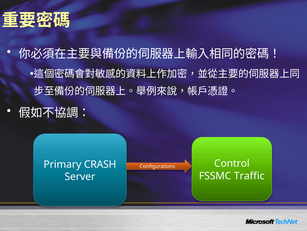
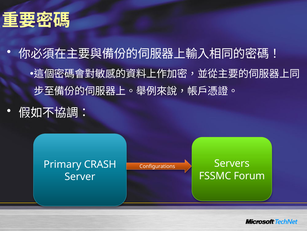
Control: Control -> Servers (232, 163)
Traffic: Traffic -> Forum (249, 175)
